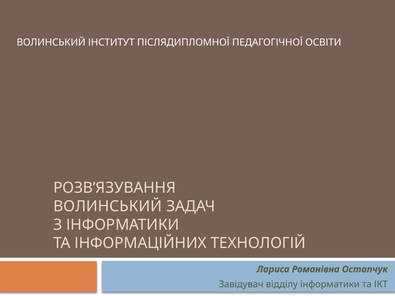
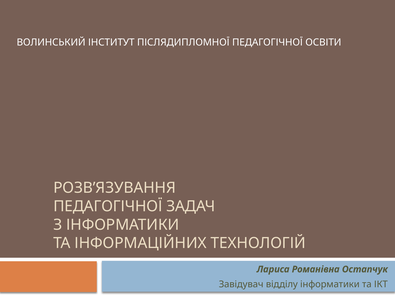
ВОЛИНСЬКИЙ: ВОЛИНСЬКИЙ -> ПЕДАГОГІЧНОЇ (108, 206)
